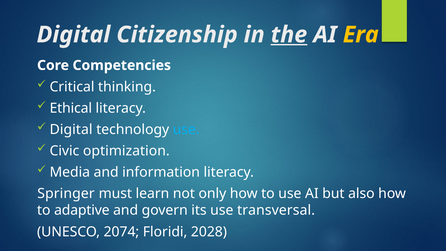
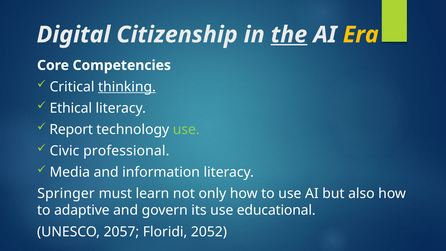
thinking underline: none -> present (127, 87)
Digital: Digital -> Report (71, 129)
use colour: light blue -> light green (186, 129)
optimization: optimization -> professional (126, 151)
transversal: transversal -> educational (276, 210)
2074: 2074 -> 2057 (121, 232)
2028: 2028 -> 2052 (209, 232)
